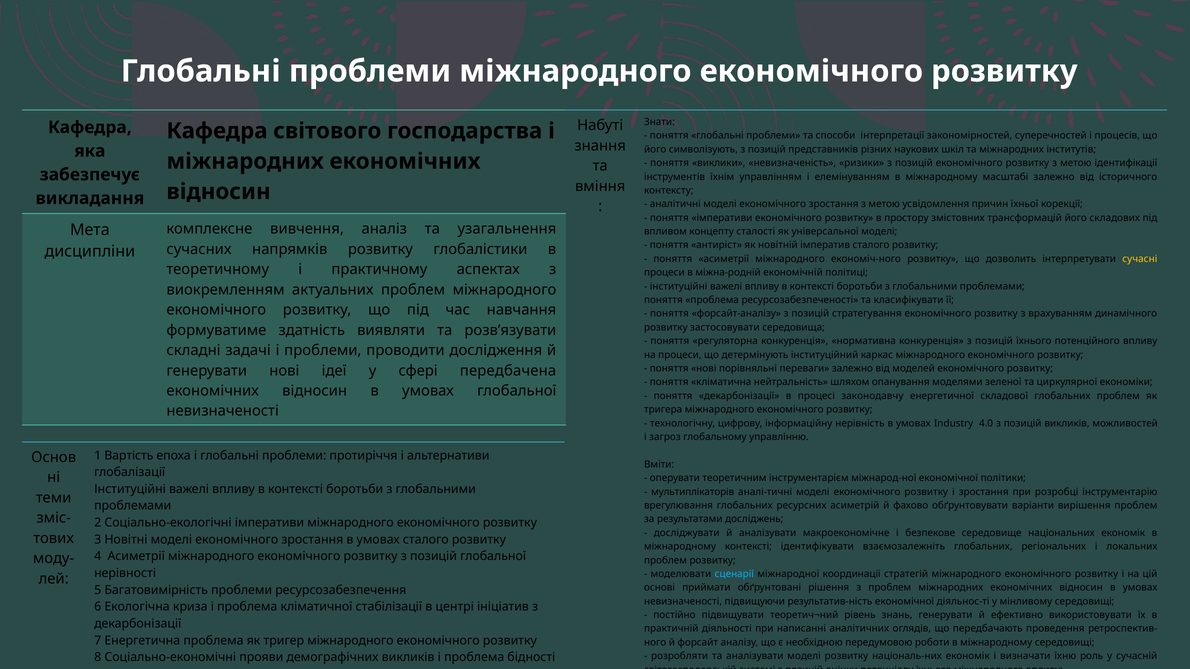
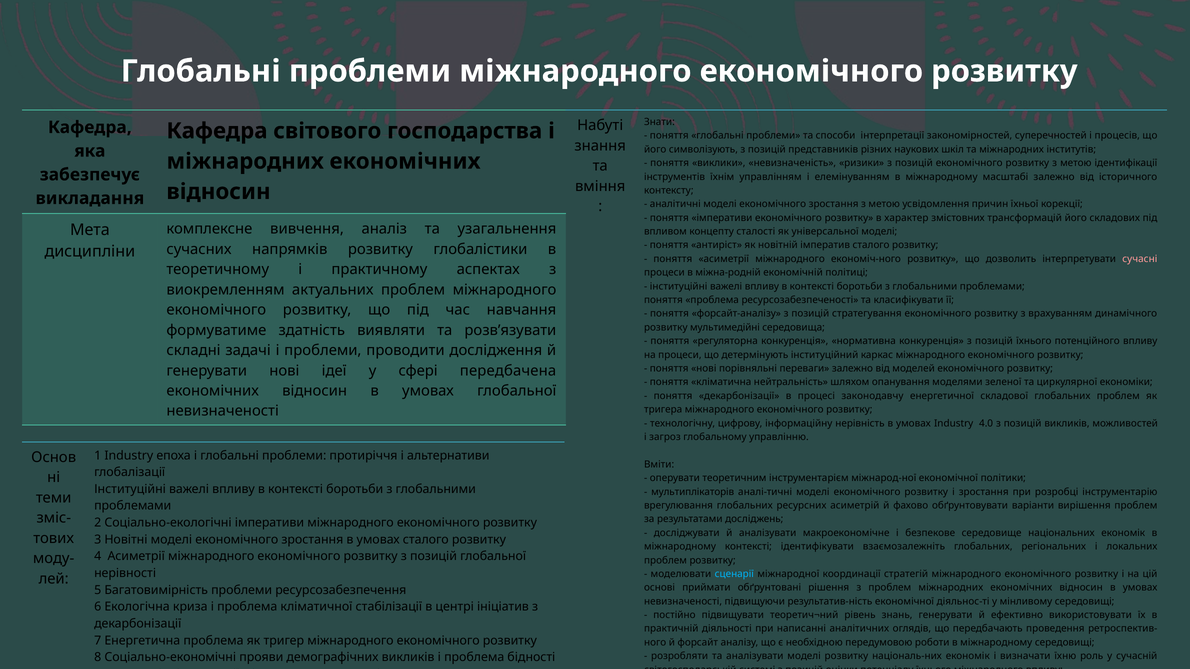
простору: простору -> характер (906, 218)
сучасні colour: yellow -> pink (1140, 259)
застосовувати: застосовувати -> мультимедійні (725, 328)
1 Вартість: Вартість -> Industry (129, 456)
